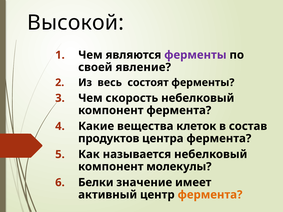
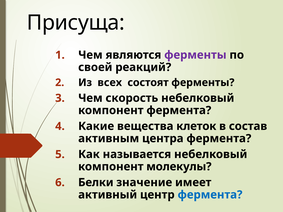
Высокой: Высокой -> Присуща (76, 23)
явление: явление -> реакций (143, 67)
весь: весь -> всех (110, 83)
продуктов: продуктов -> активным (109, 139)
фермента colour: orange -> blue (210, 195)
